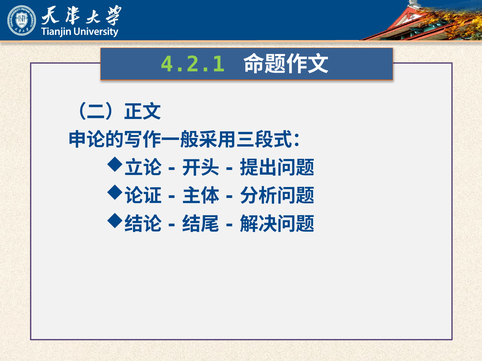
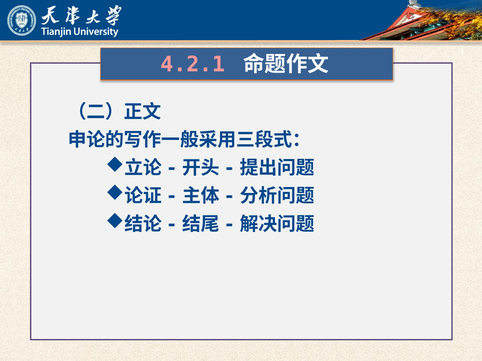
4.2.1 colour: light green -> pink (193, 65)
